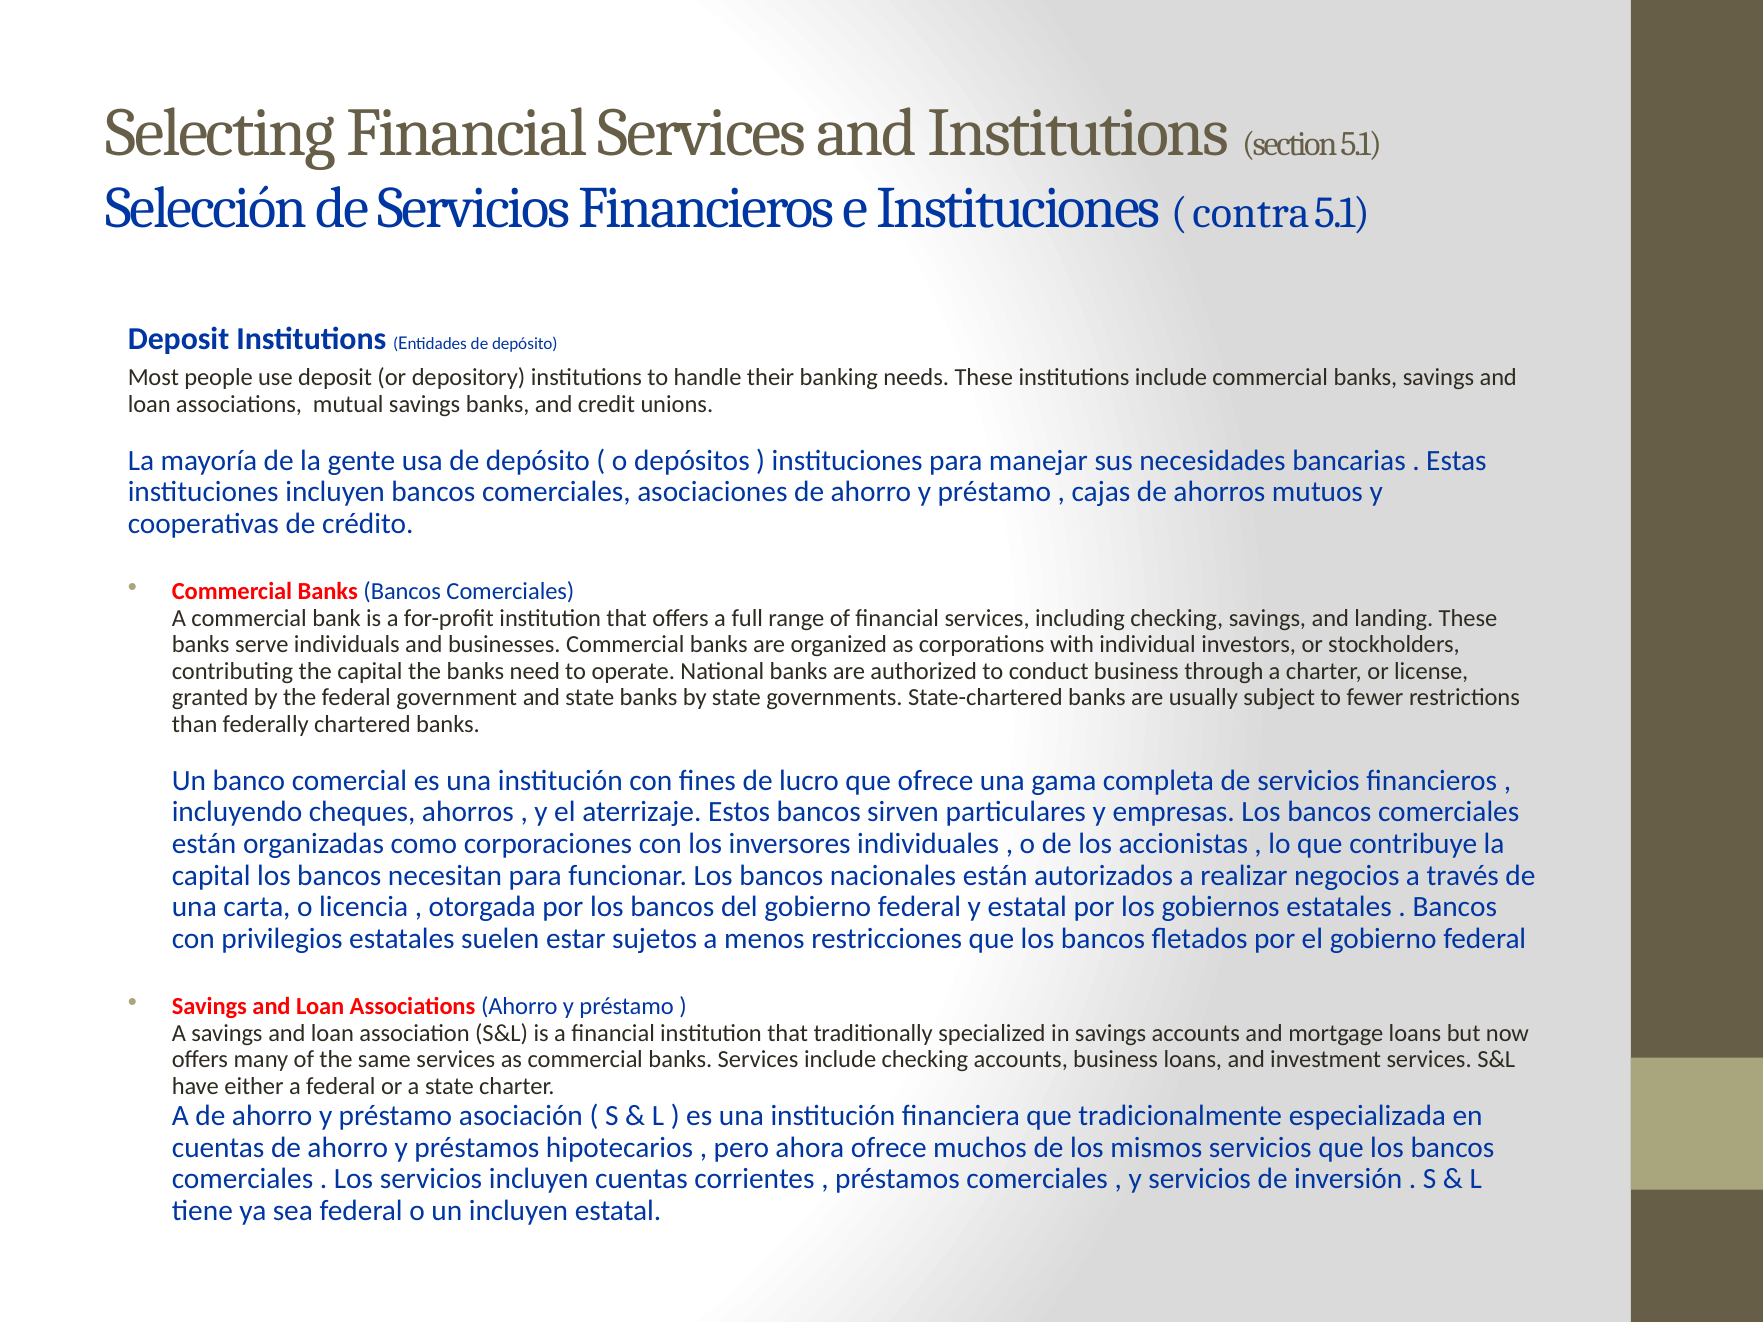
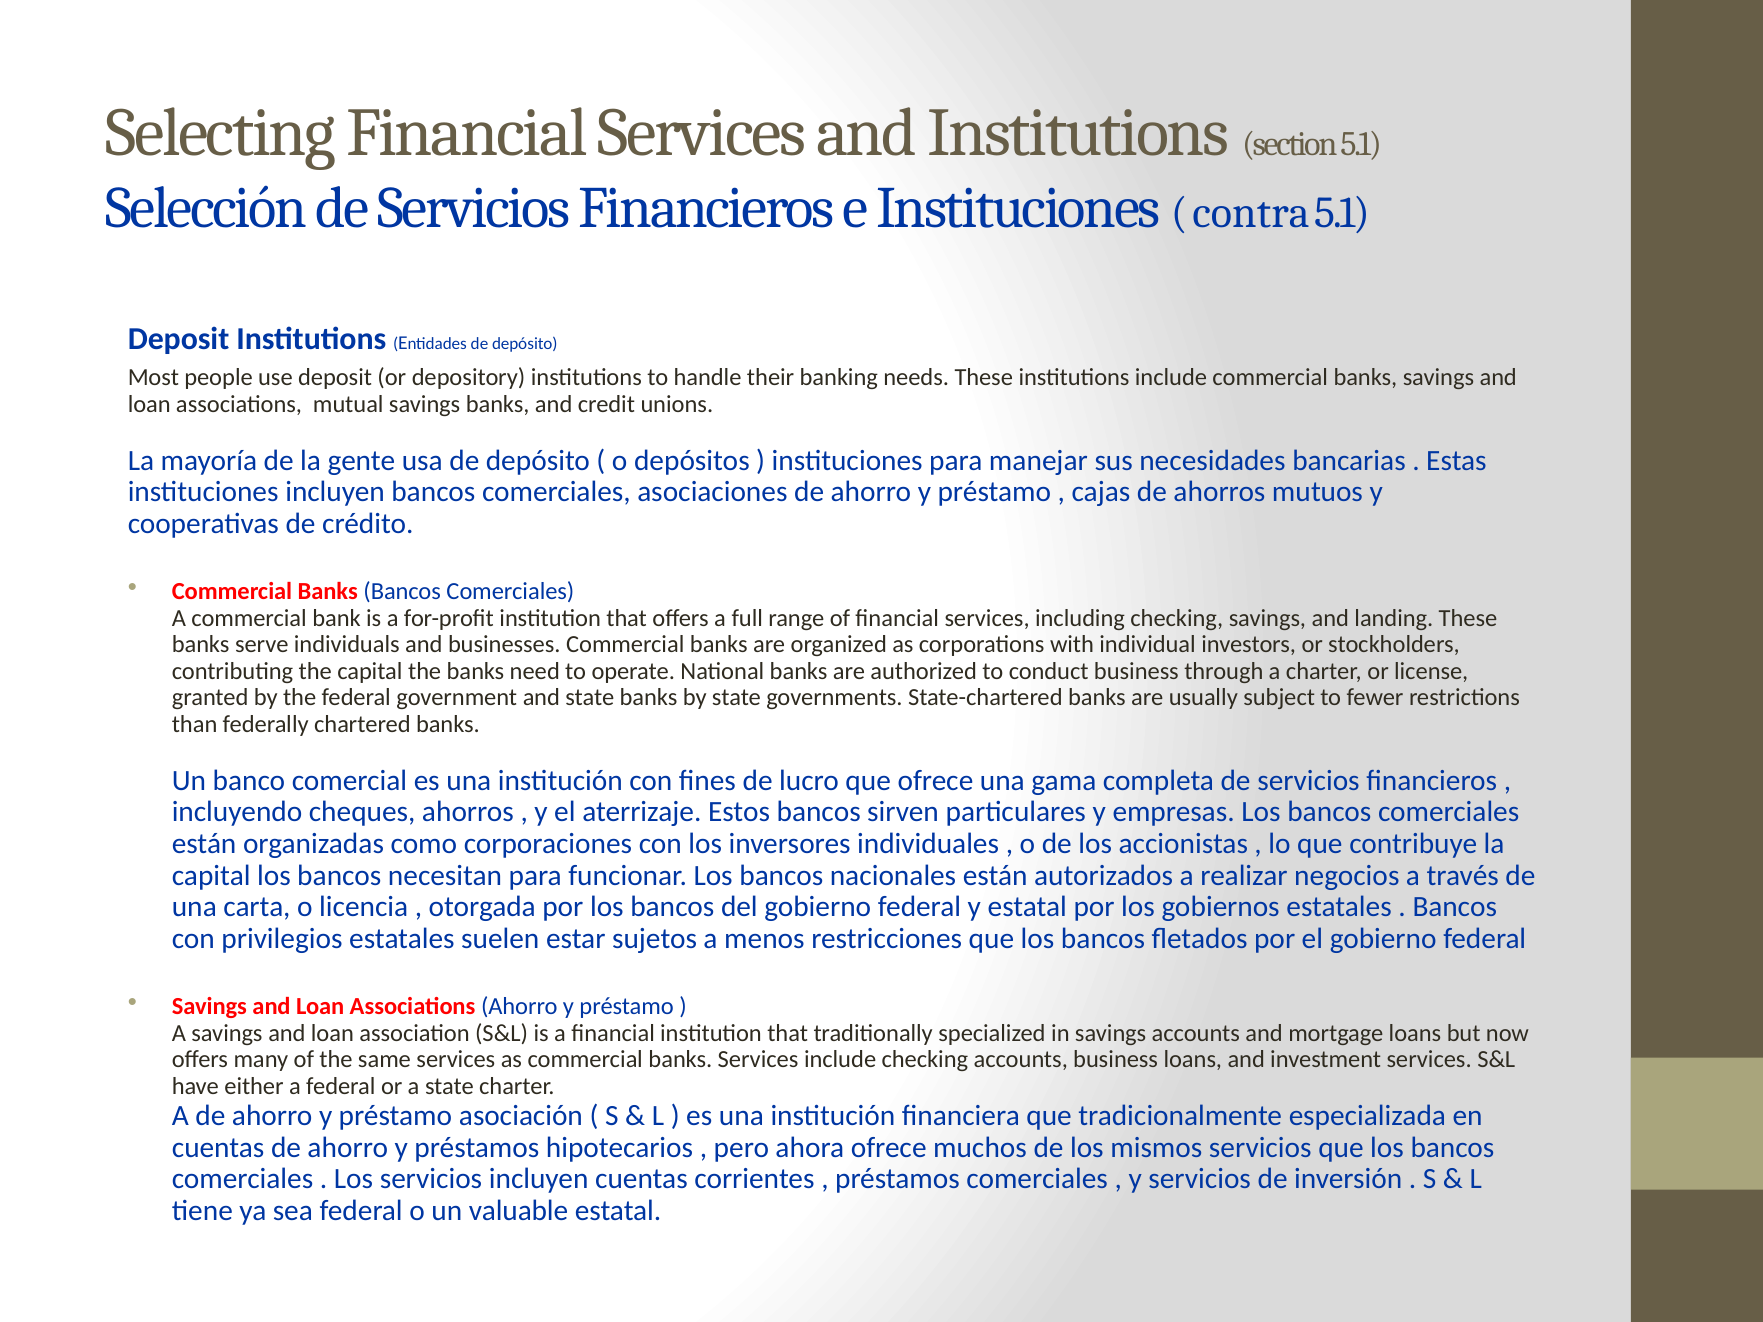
un incluyen: incluyen -> valuable (519, 1211)
